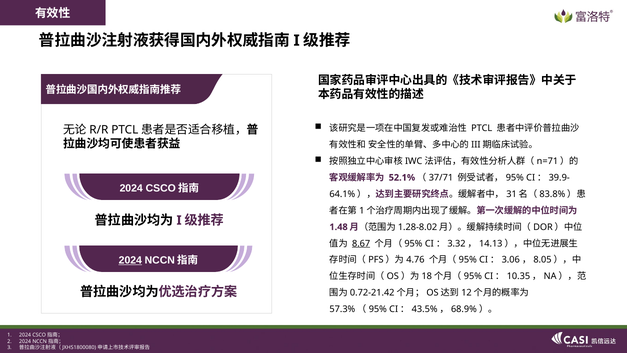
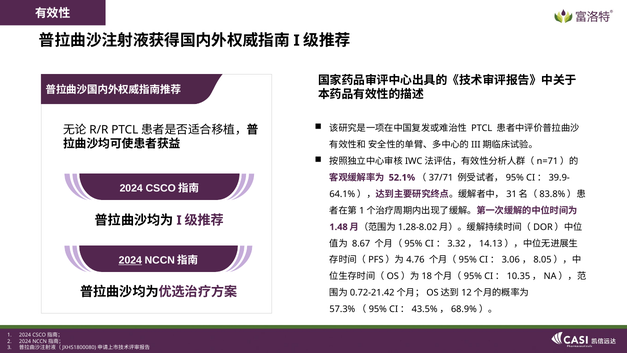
8.67 underline: present -> none (361, 243)
